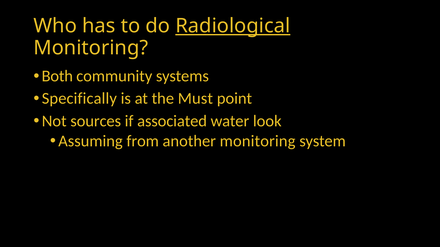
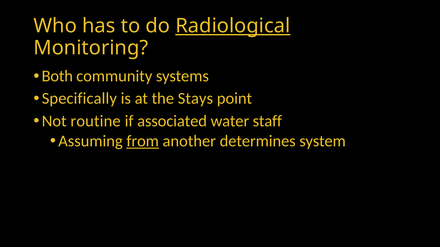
Must: Must -> Stays (195, 99)
sources: sources -> routine (96, 121)
look: look -> staff (267, 121)
from underline: none -> present (143, 141)
another monitoring: monitoring -> determines (258, 141)
